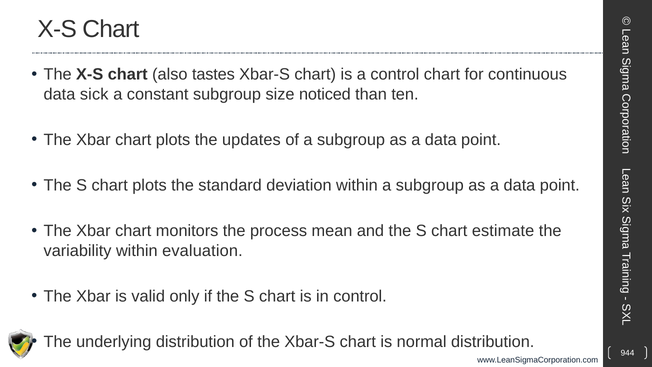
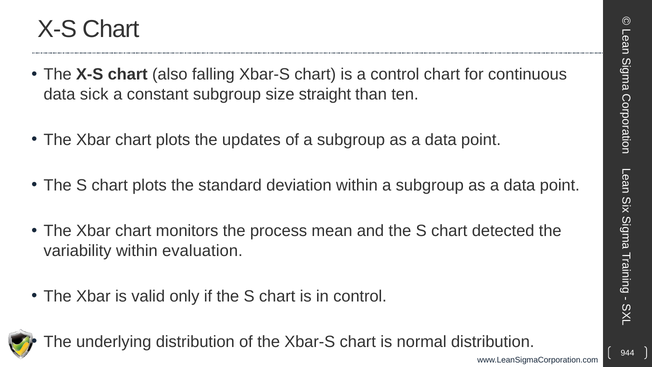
tastes: tastes -> falling (213, 74)
noticed: noticed -> straight (325, 94)
estimate: estimate -> detected (503, 231)
